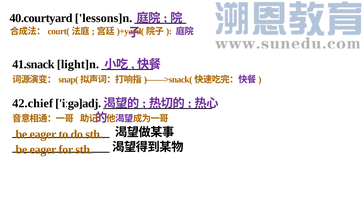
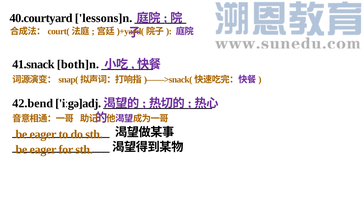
light]n: light]n -> both]n (78, 64)
42.chief: 42.chief -> 42.bend (33, 103)
